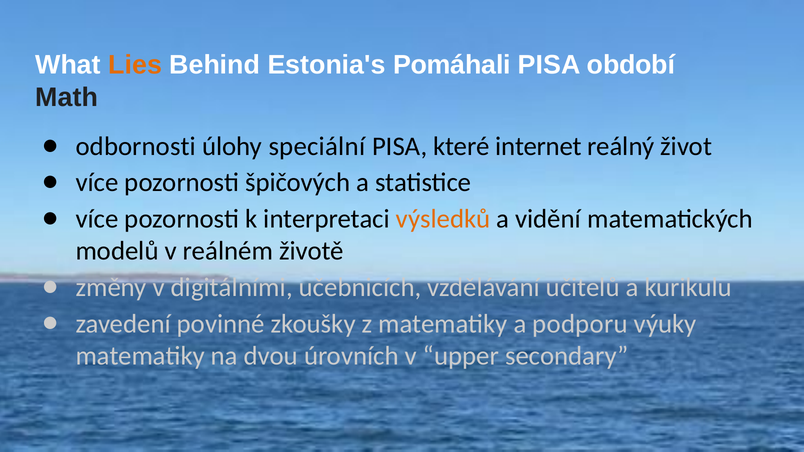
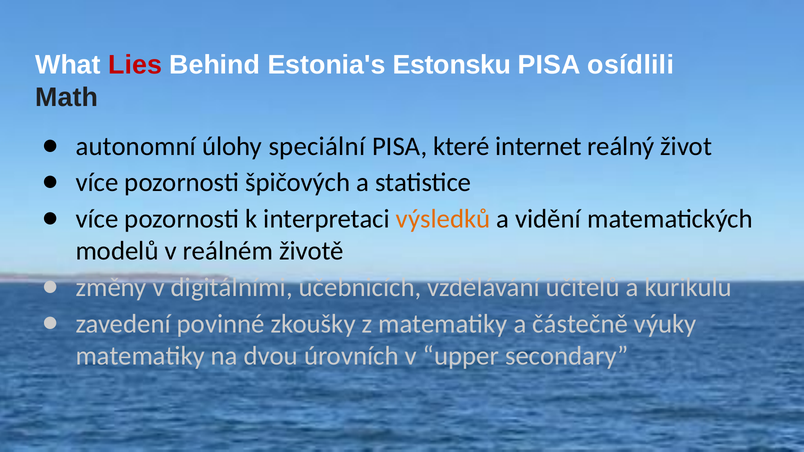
Lies colour: orange -> red (135, 65)
Pomáhali: Pomáhali -> Estonsku (452, 65)
období: období -> osídlili (631, 65)
odbornosti: odbornosti -> autonomní (136, 146)
podporu: podporu -> částečně (580, 324)
